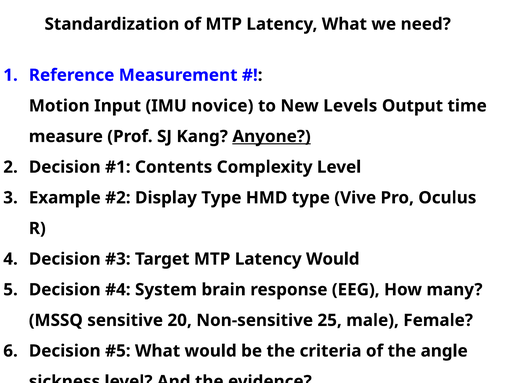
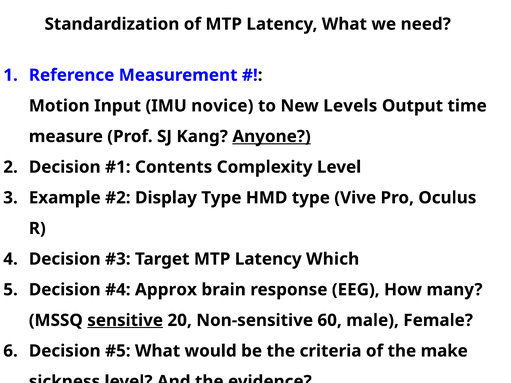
Latency Would: Would -> Which (333, 259)
System: System -> Approx (166, 290)
sensitive underline: none -> present (125, 321)
25: 25 -> 60 (330, 321)
angle: angle -> make (444, 351)
